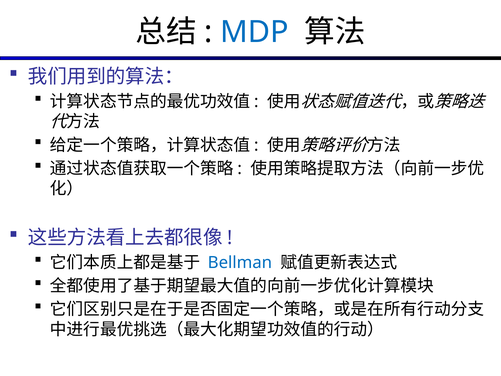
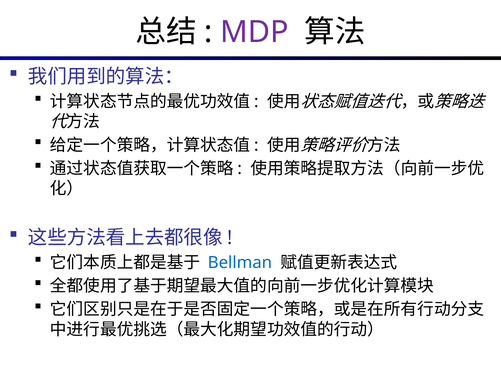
MDP colour: blue -> purple (254, 32)
